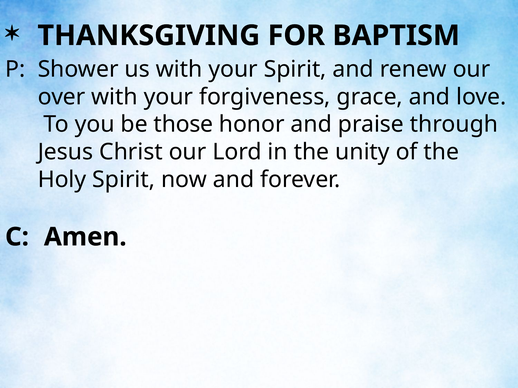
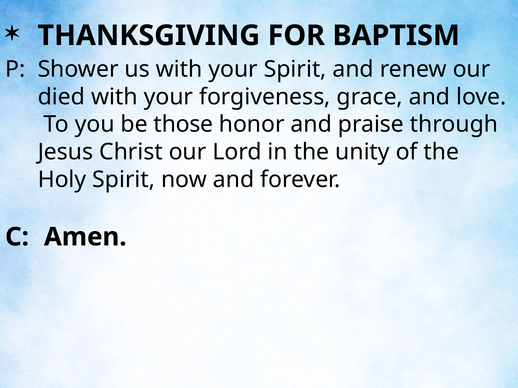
over: over -> died (61, 97)
